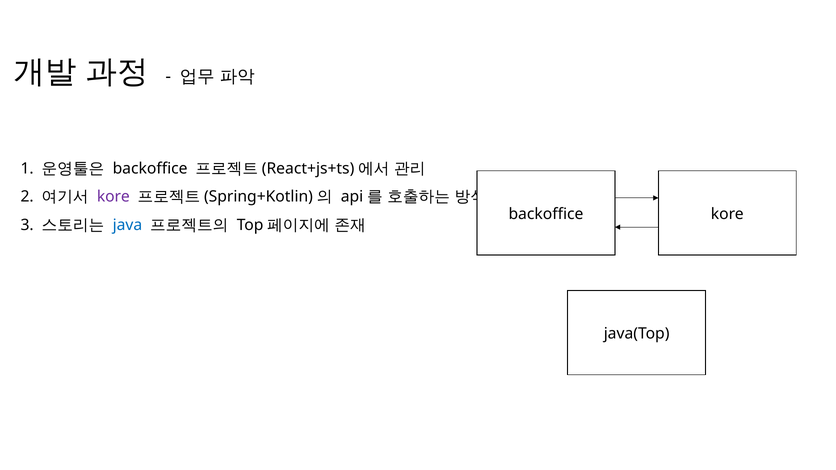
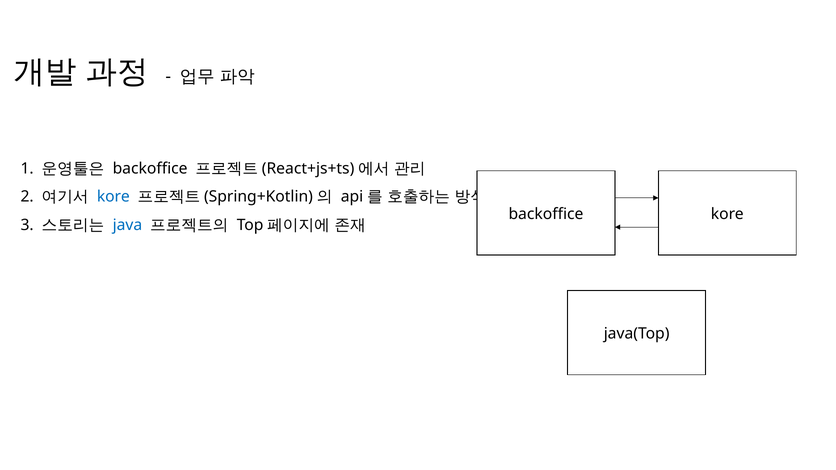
kore colour: purple -> blue (113, 197)
